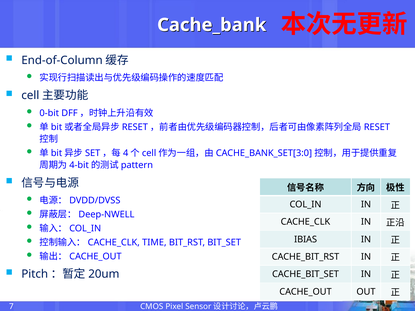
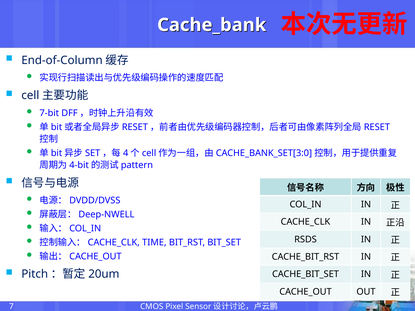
0-bit: 0-bit -> 7-bit (49, 113)
IBIAS: IBIAS -> RSDS (306, 240)
